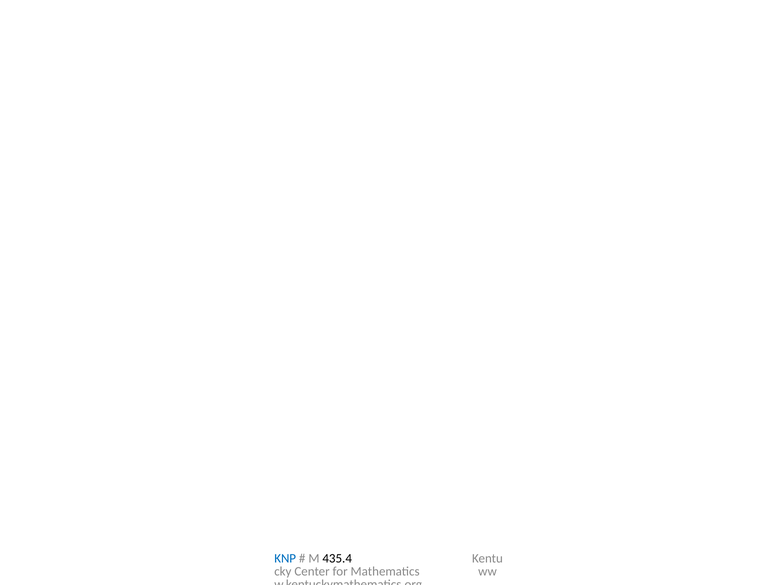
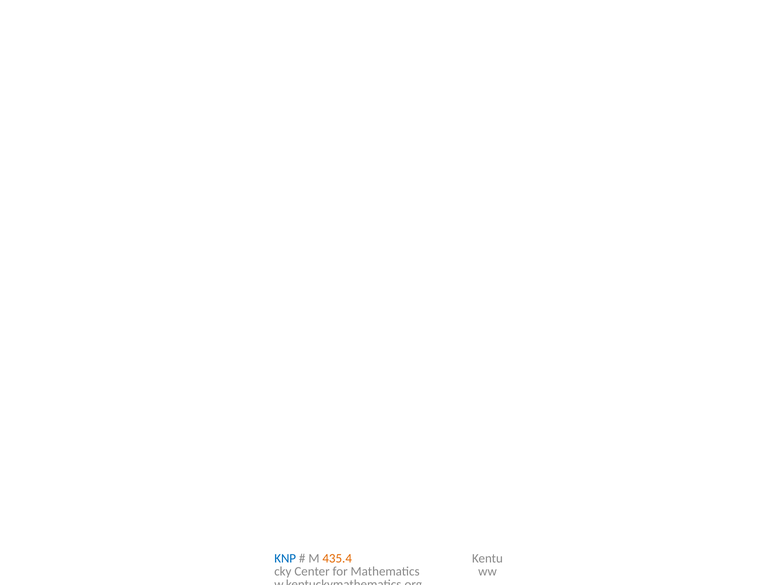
435.4 colour: black -> orange (337, 559)
